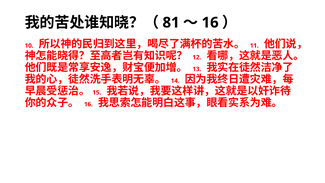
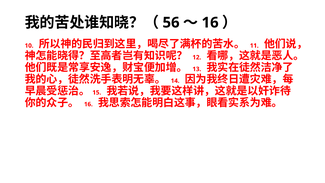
81: 81 -> 56 (171, 23)
